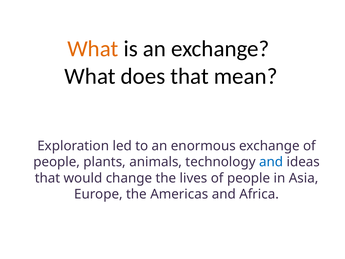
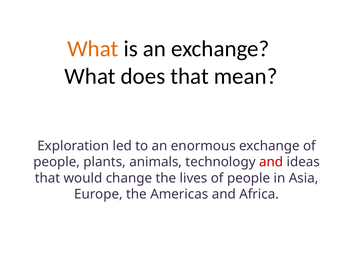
and colour: blue -> red (271, 162)
